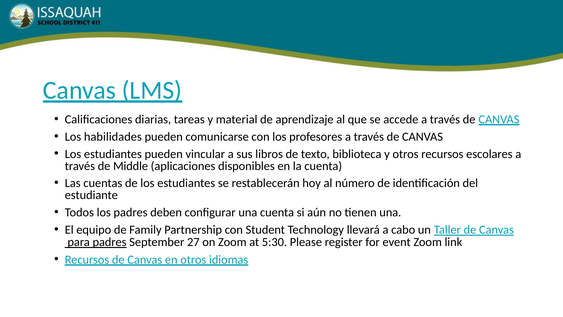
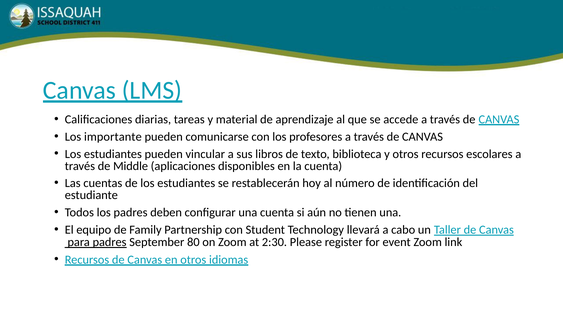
habilidades: habilidades -> importante (113, 137)
27: 27 -> 80 (193, 242)
5:30: 5:30 -> 2:30 (274, 242)
